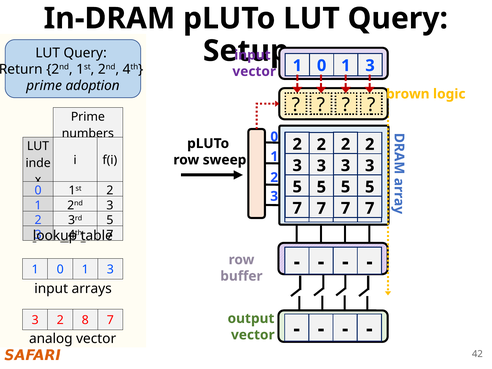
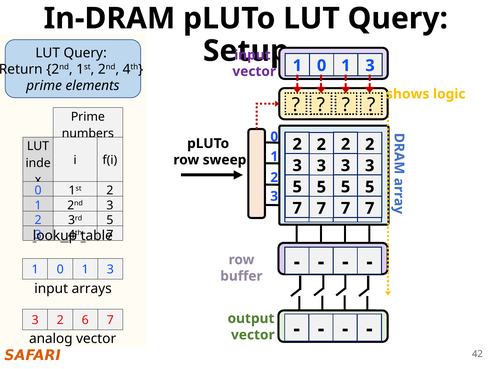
adoption: adoption -> elements (93, 86)
brown: brown -> shows (408, 94)
8: 8 -> 6 (85, 320)
